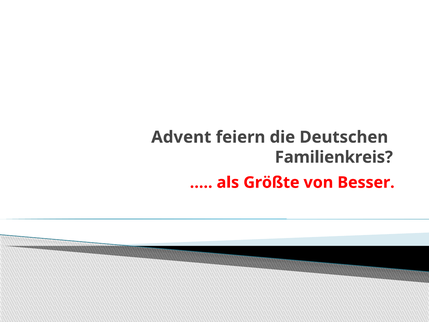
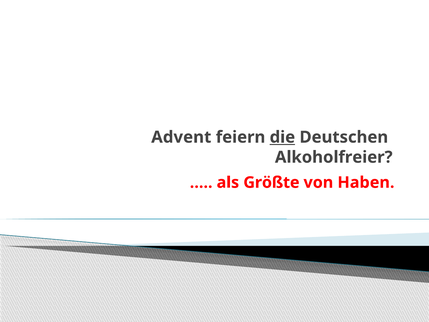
die underline: none -> present (282, 137)
Familienkreis: Familienkreis -> Alkoholfreier (334, 157)
Besser: Besser -> Haben (366, 182)
